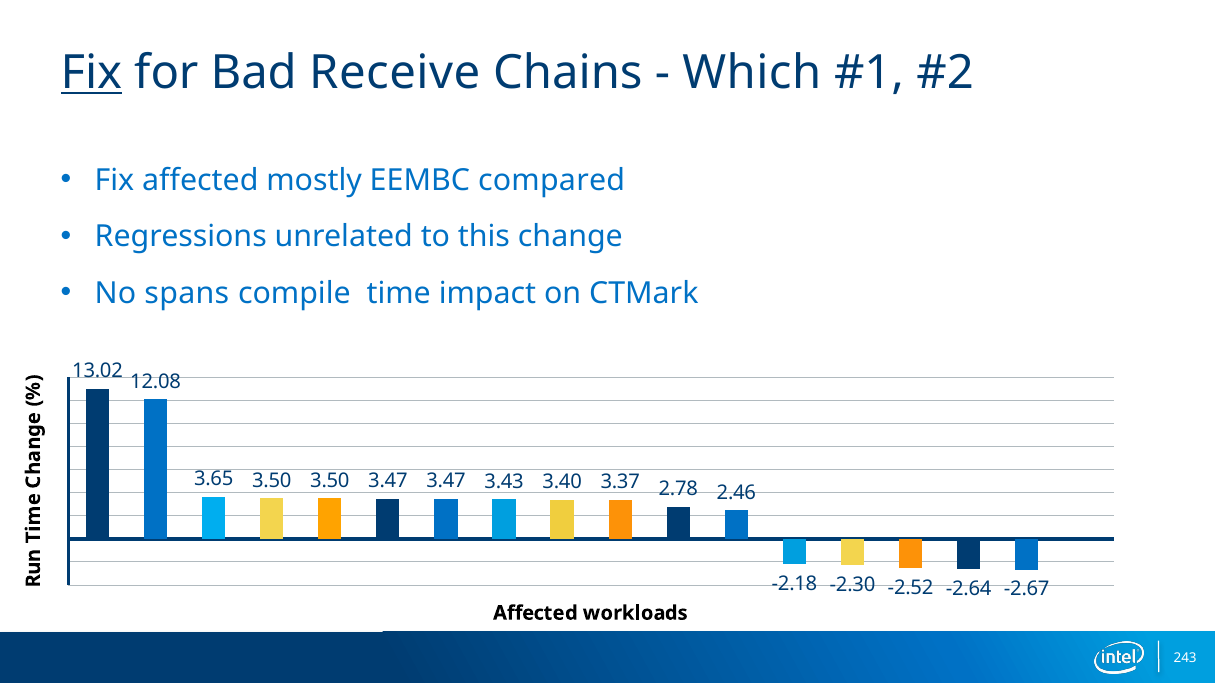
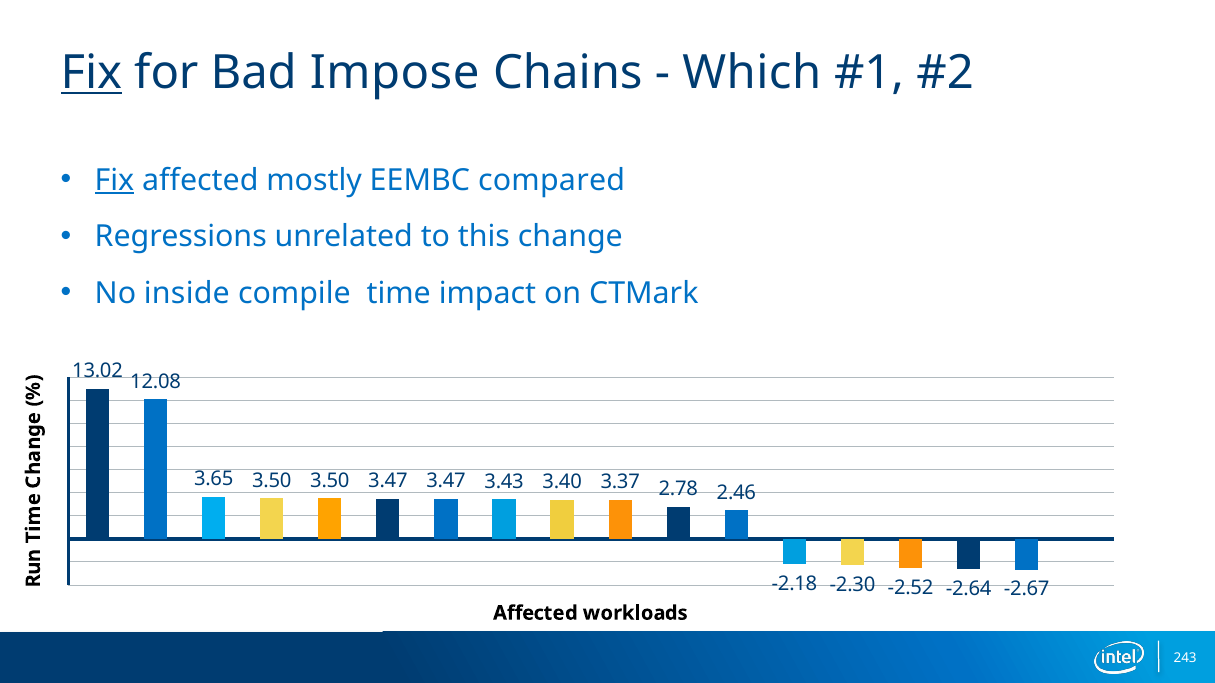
Receive: Receive -> Impose (395, 73)
Fix underline: none -> present (114, 180)
spans: spans -> inside (187, 294)
